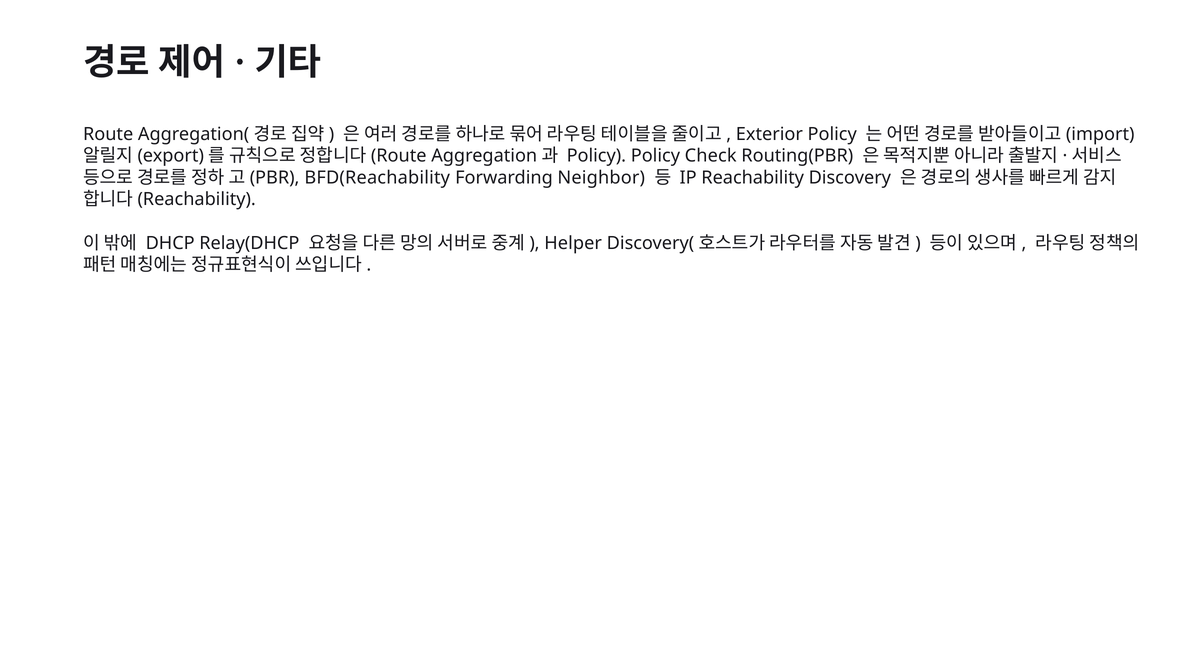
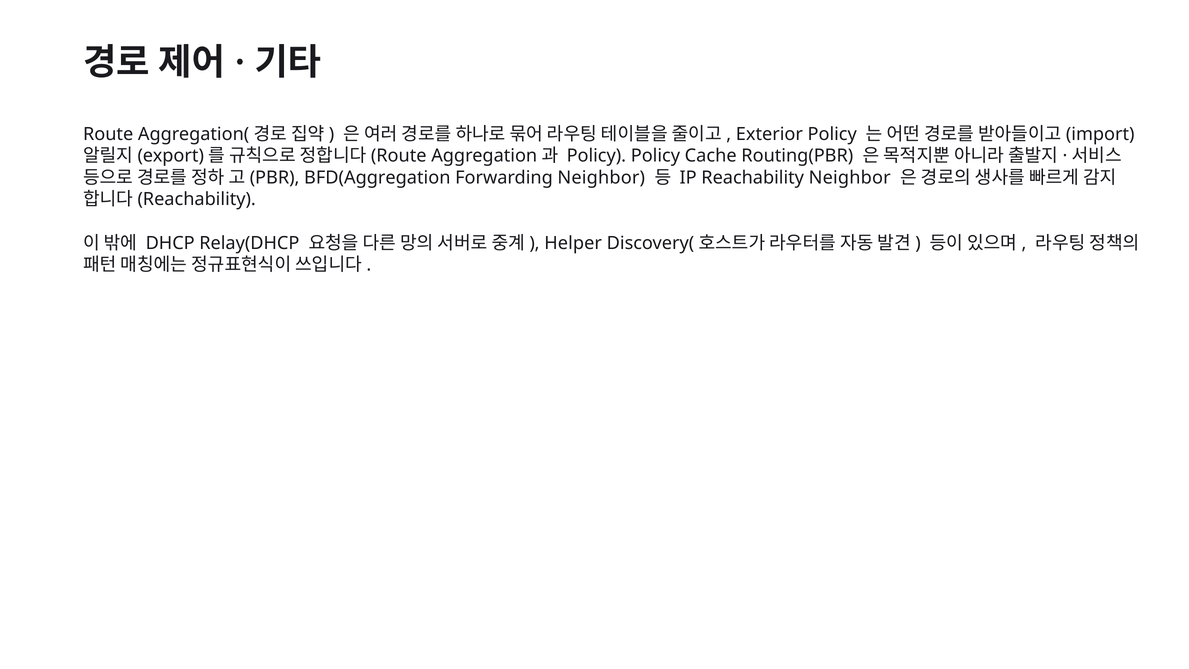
Check: Check -> Cache (711, 156)
BFD(Reachability: BFD(Reachability -> BFD(Aggregation (377, 178)
Reachability Discovery: Discovery -> Neighbor (850, 178)
